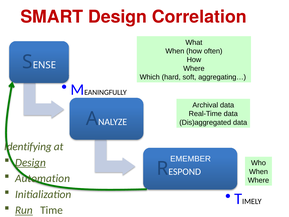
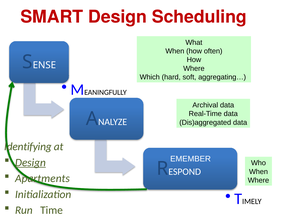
Correlation: Correlation -> Scheduling (199, 17)
Automation: Automation -> Apartments (43, 178)
Run underline: present -> none (24, 210)
